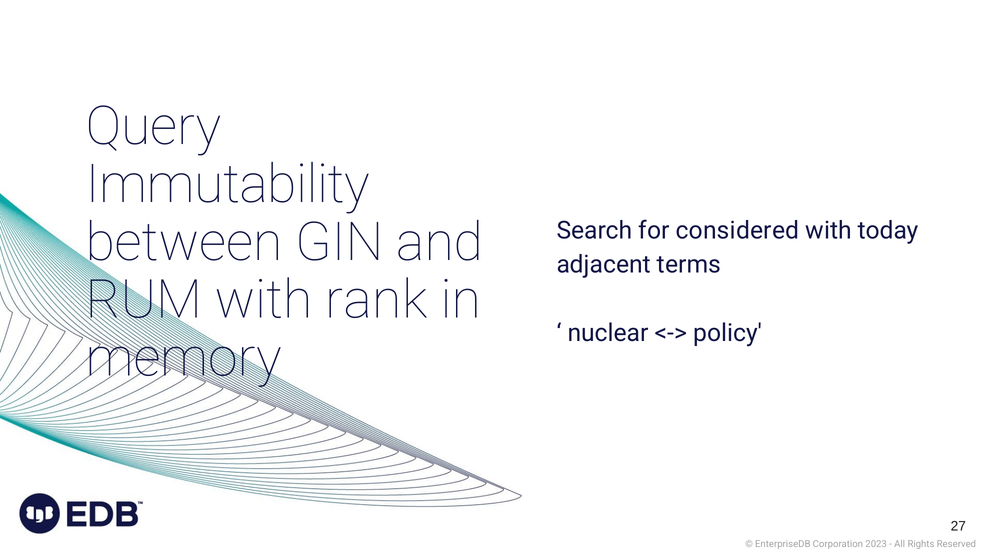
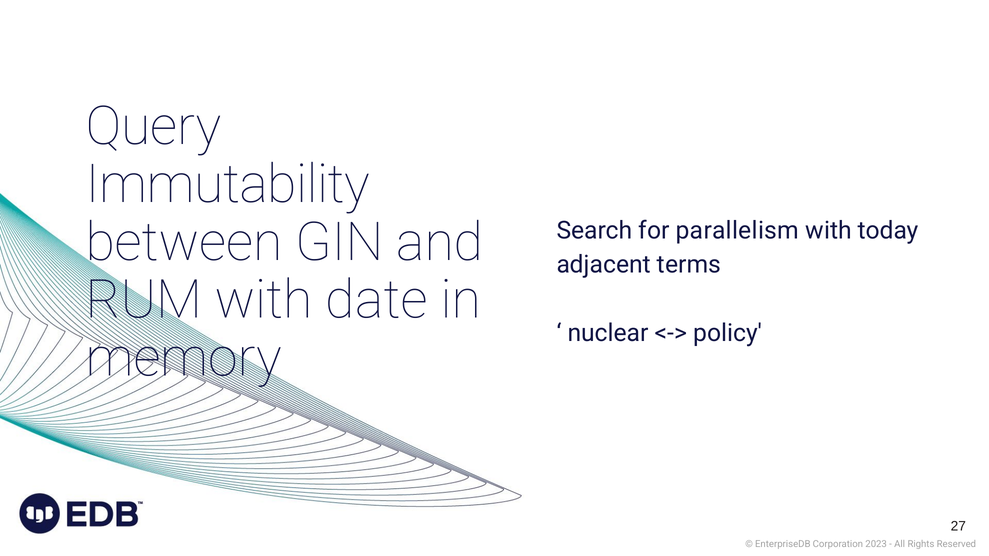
considered: considered -> parallelism (737, 231)
rank: rank -> date (377, 300)
